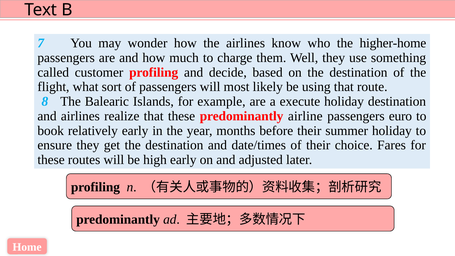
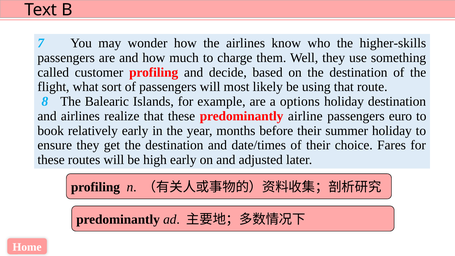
higher-home: higher-home -> higher-skills (393, 43)
execute: execute -> options (300, 101)
